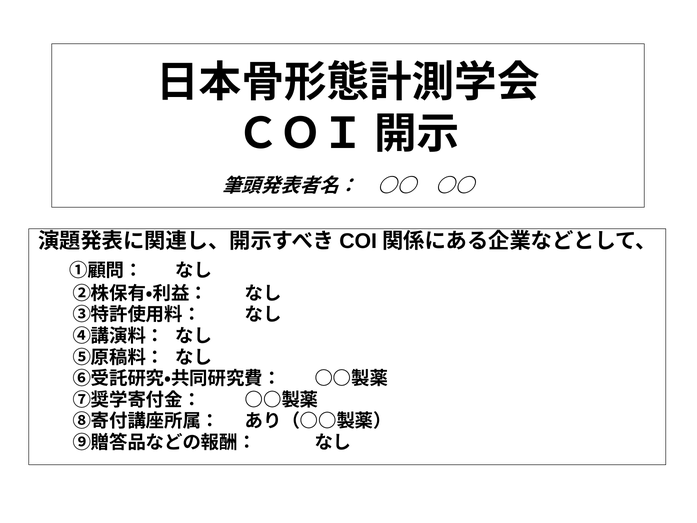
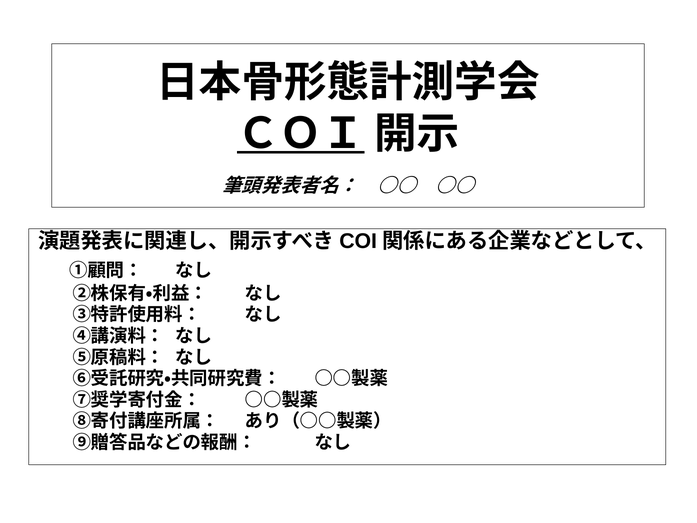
ＣＯＩ underline: none -> present (301, 134)
